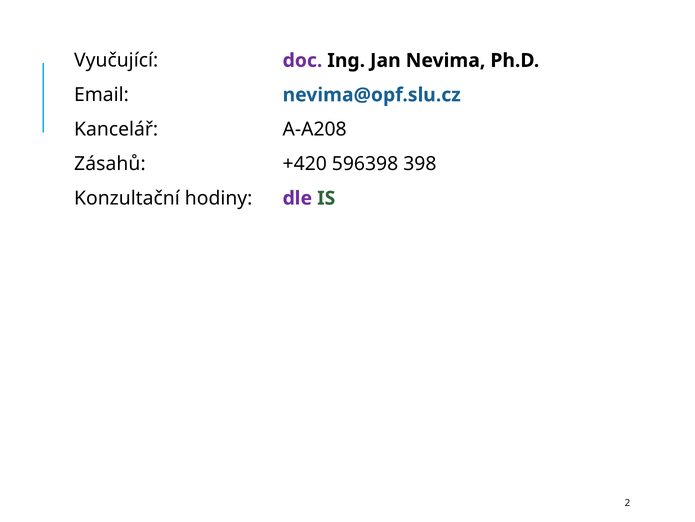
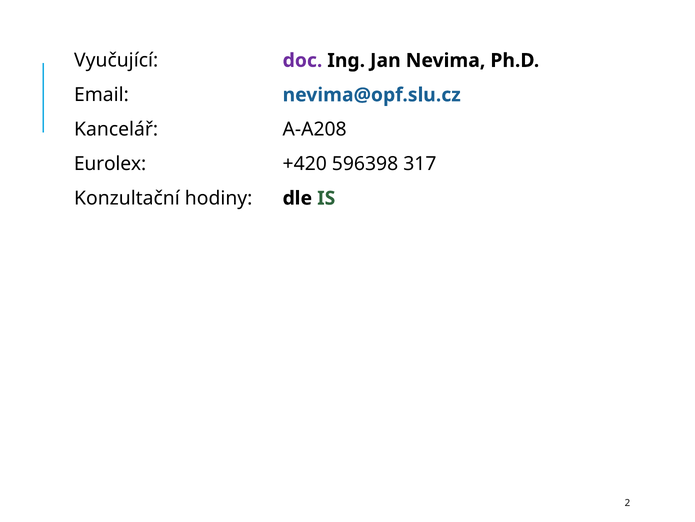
Zásahů: Zásahů -> Eurolex (110, 164)
398: 398 -> 317 (420, 164)
dle colour: purple -> black (297, 198)
